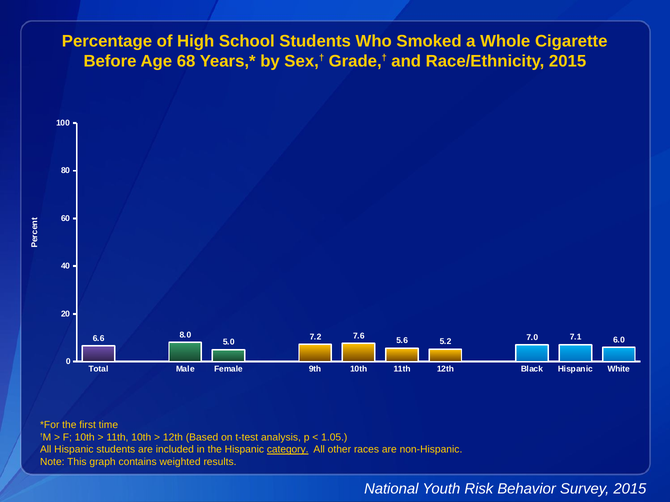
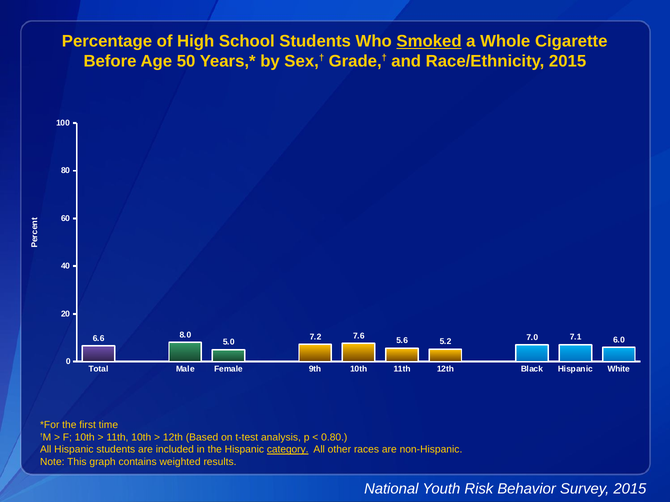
Smoked underline: none -> present (429, 41)
68: 68 -> 50 (186, 61)
1.05: 1.05 -> 0.80 (334, 438)
